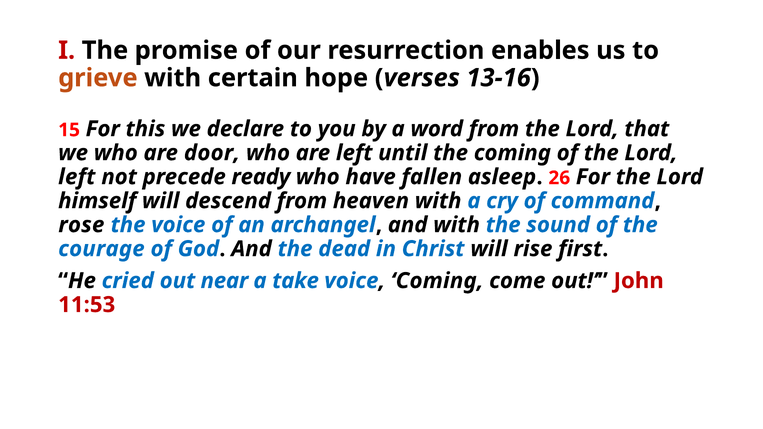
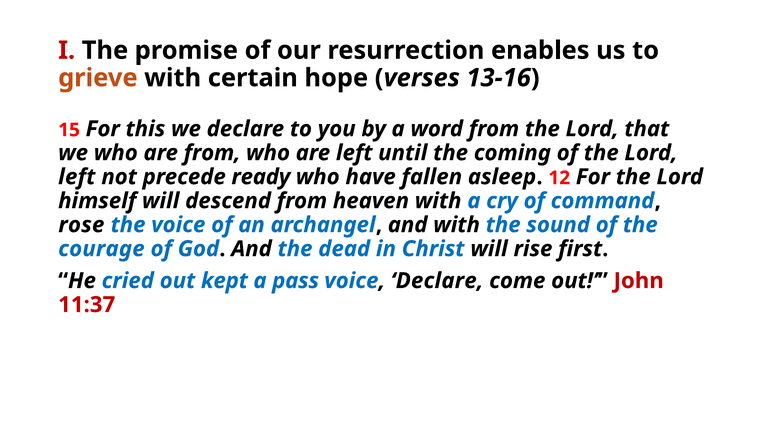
are door: door -> from (212, 153)
26: 26 -> 12 (559, 178)
near: near -> kept (224, 281)
take: take -> pass (296, 281)
voice Coming: Coming -> Declare (437, 281)
11:53: 11:53 -> 11:37 (87, 305)
